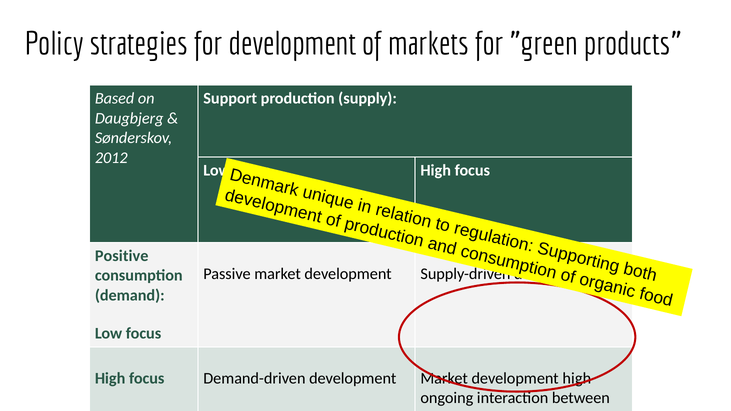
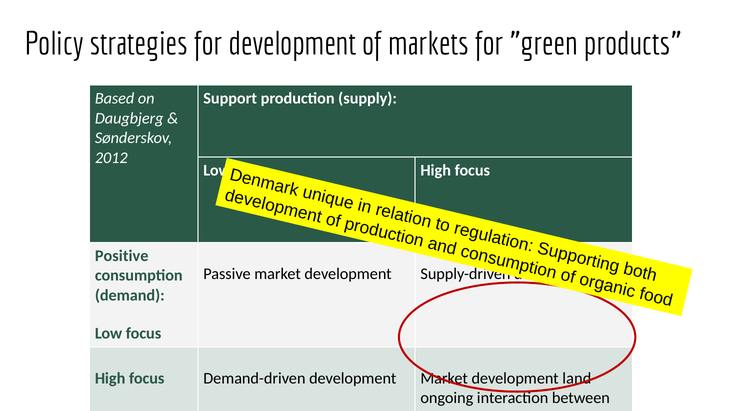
Market development high: high -> land (577, 378)
